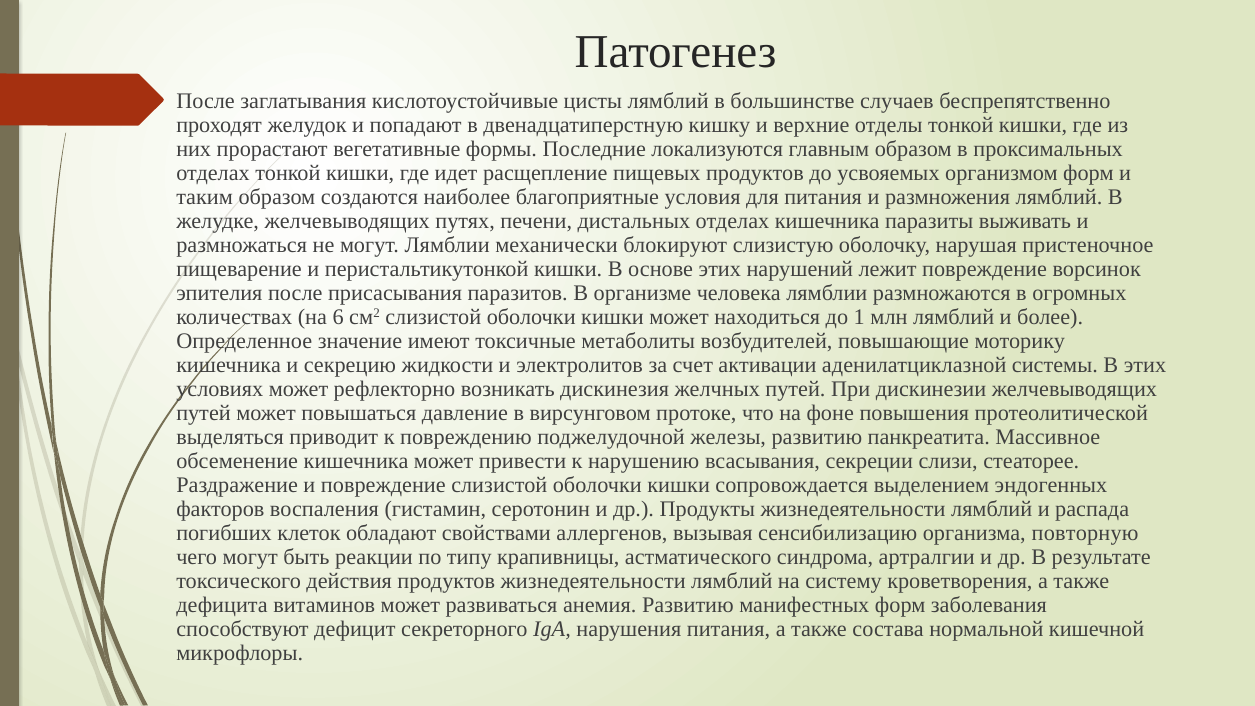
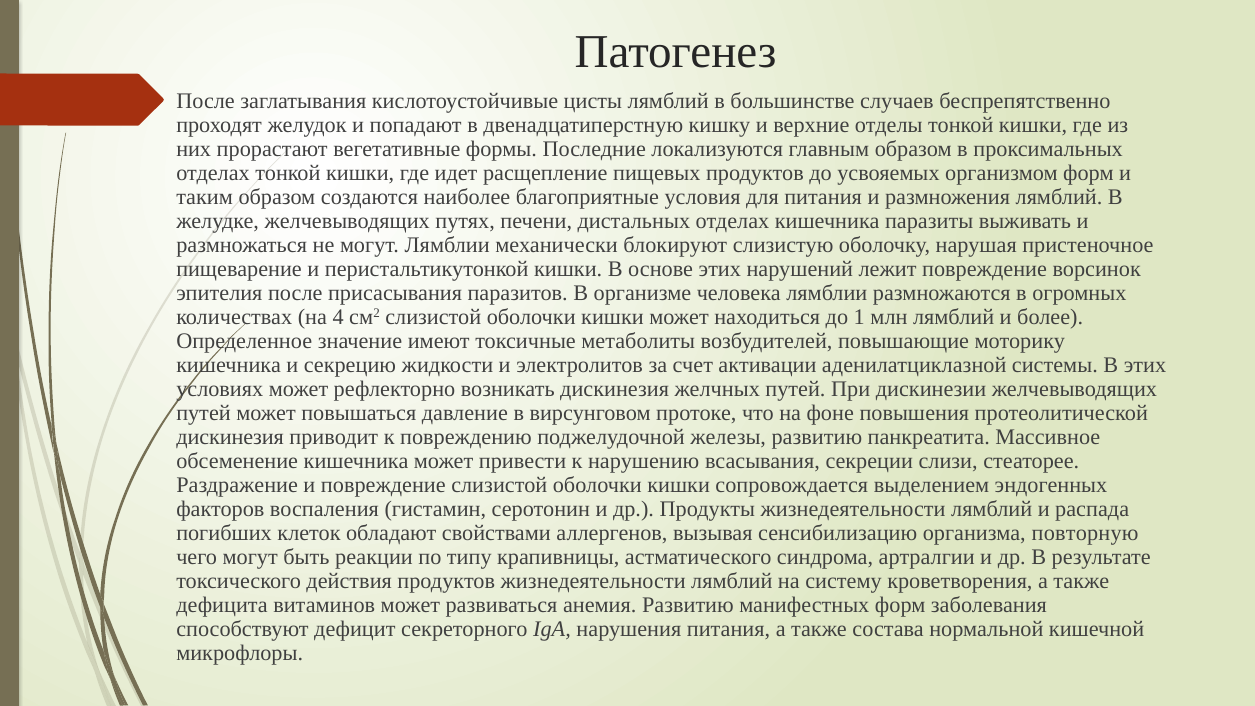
6: 6 -> 4 (338, 317)
выделяться: выделяться -> дискинезия (230, 437)
